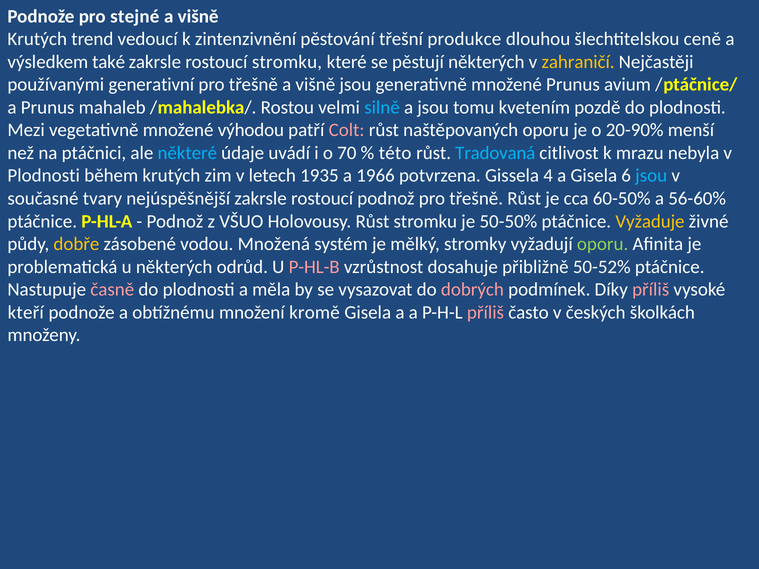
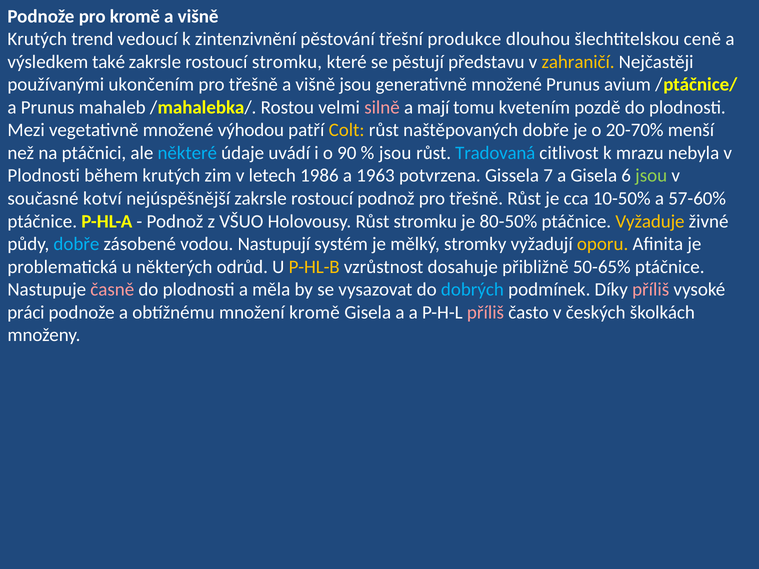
pro stejné: stejné -> kromě (135, 16)
pěstují některých: některých -> představu (486, 62)
generativní: generativní -> ukončením (151, 85)
silně colour: light blue -> pink (382, 107)
a jsou: jsou -> mají (433, 107)
Colt colour: pink -> yellow (347, 130)
naštěpovaných oporu: oporu -> dobře (546, 130)
20-90%: 20-90% -> 20-70% (635, 130)
70: 70 -> 90 (347, 153)
této: této -> jsou (395, 153)
1935: 1935 -> 1986 (319, 176)
1966: 1966 -> 1963 (376, 176)
4: 4 -> 7 (548, 176)
jsou colour: light blue -> light green (651, 176)
tvary: tvary -> kotví (102, 199)
60-50%: 60-50% -> 10-50% (622, 199)
56-60%: 56-60% -> 57-60% (697, 199)
50-50%: 50-50% -> 80-50% (508, 221)
dobře colour: yellow -> light blue (76, 244)
Množená: Množená -> Nastupují (274, 244)
oporu colour: light green -> yellow (603, 244)
P-HL-B colour: pink -> yellow (314, 267)
50-52%: 50-52% -> 50-65% (602, 267)
dobrých colour: pink -> light blue (472, 290)
kteří: kteří -> práci (26, 312)
